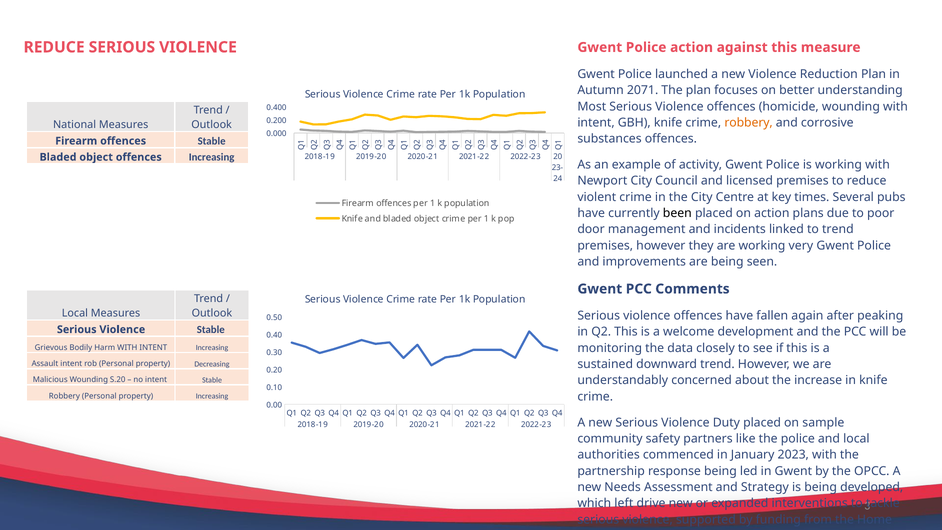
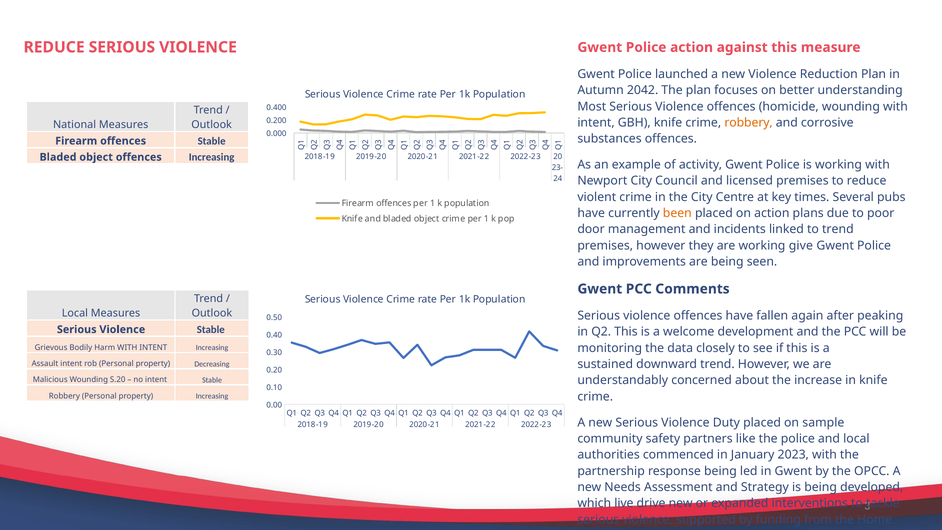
2071: 2071 -> 2042 (643, 90)
been colour: black -> orange (677, 213)
very: very -> give (801, 246)
left: left -> live (624, 503)
